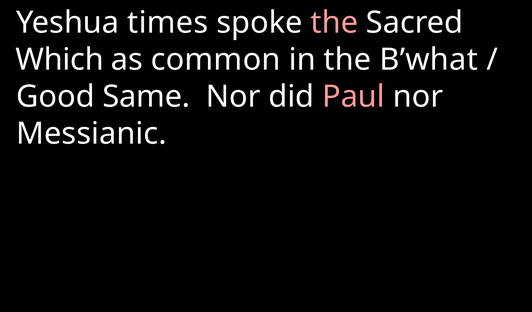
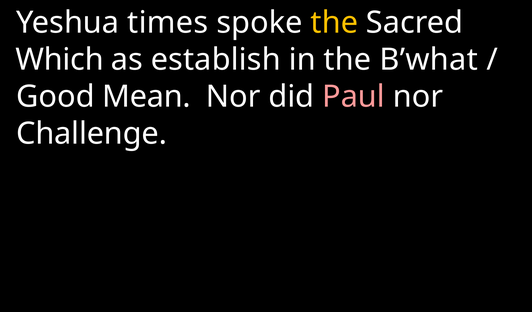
the colour: pink -> yellow (334, 23)
common: common -> establish (216, 60)
Same: Same -> Mean (146, 96)
Messianic: Messianic -> Challenge (92, 133)
